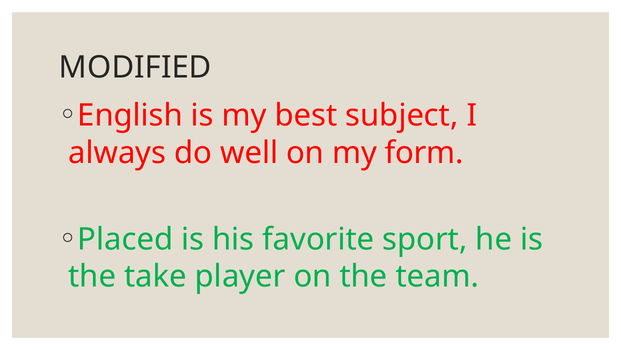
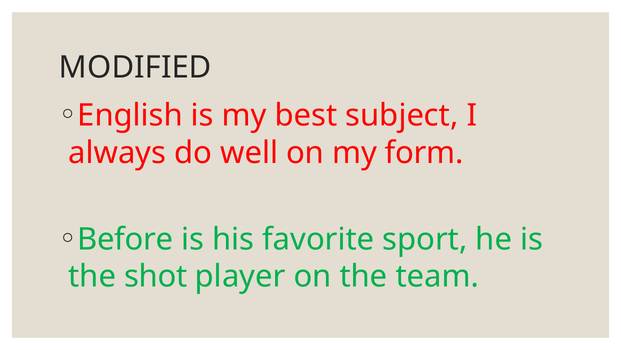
Placed: Placed -> Before (125, 239)
take: take -> shot (156, 276)
